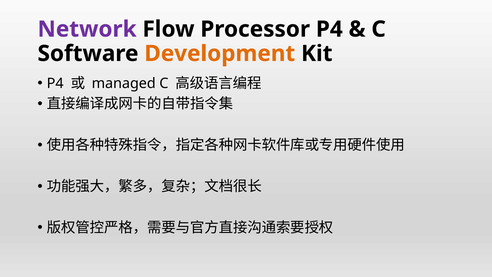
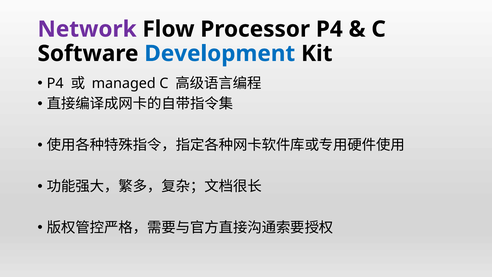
Development colour: orange -> blue (220, 54)
